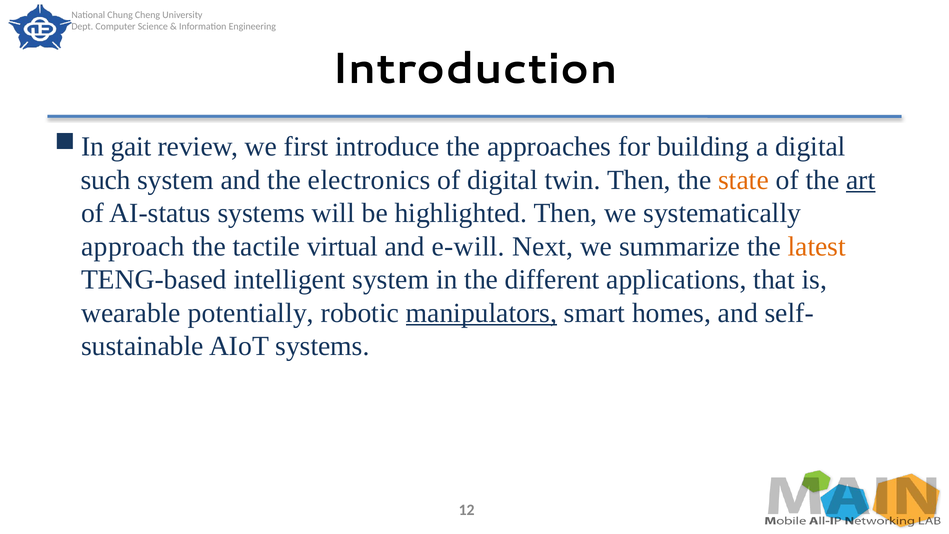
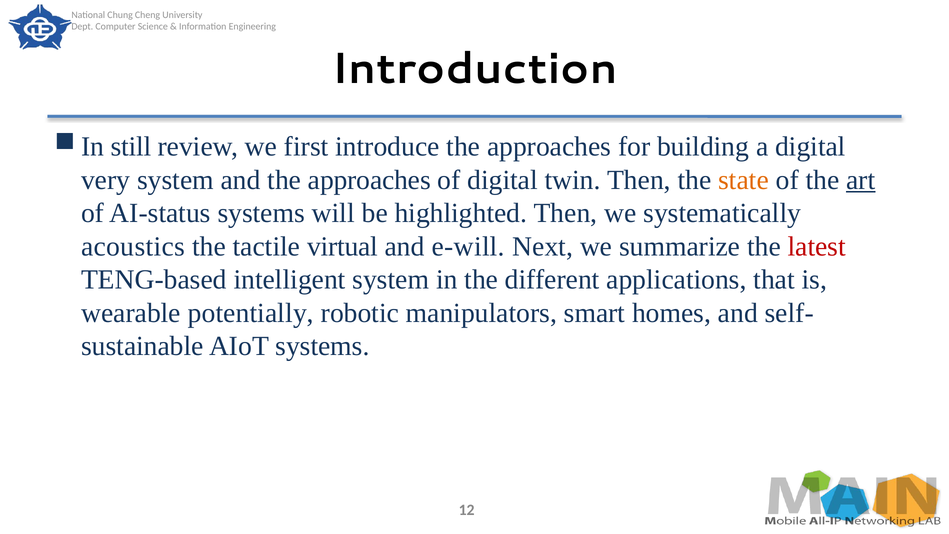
gait: gait -> still (131, 147)
such: such -> very (106, 180)
and the electronics: electronics -> approaches (369, 180)
approach: approach -> acoustics (133, 246)
latest colour: orange -> red (817, 246)
manipulators underline: present -> none (481, 313)
